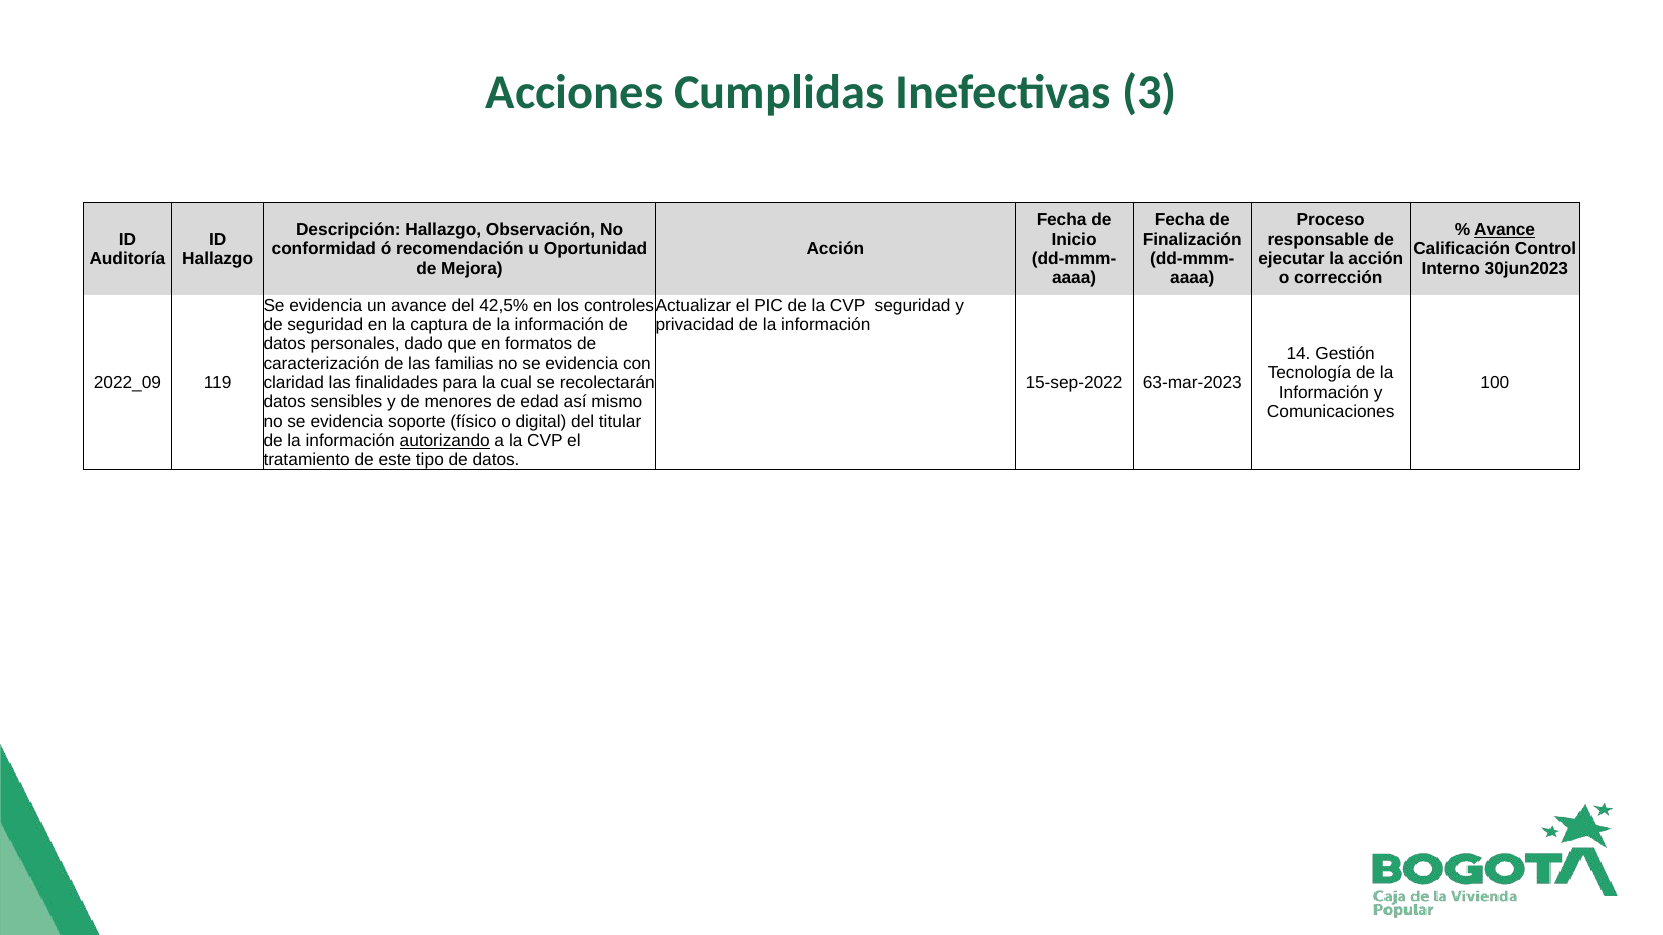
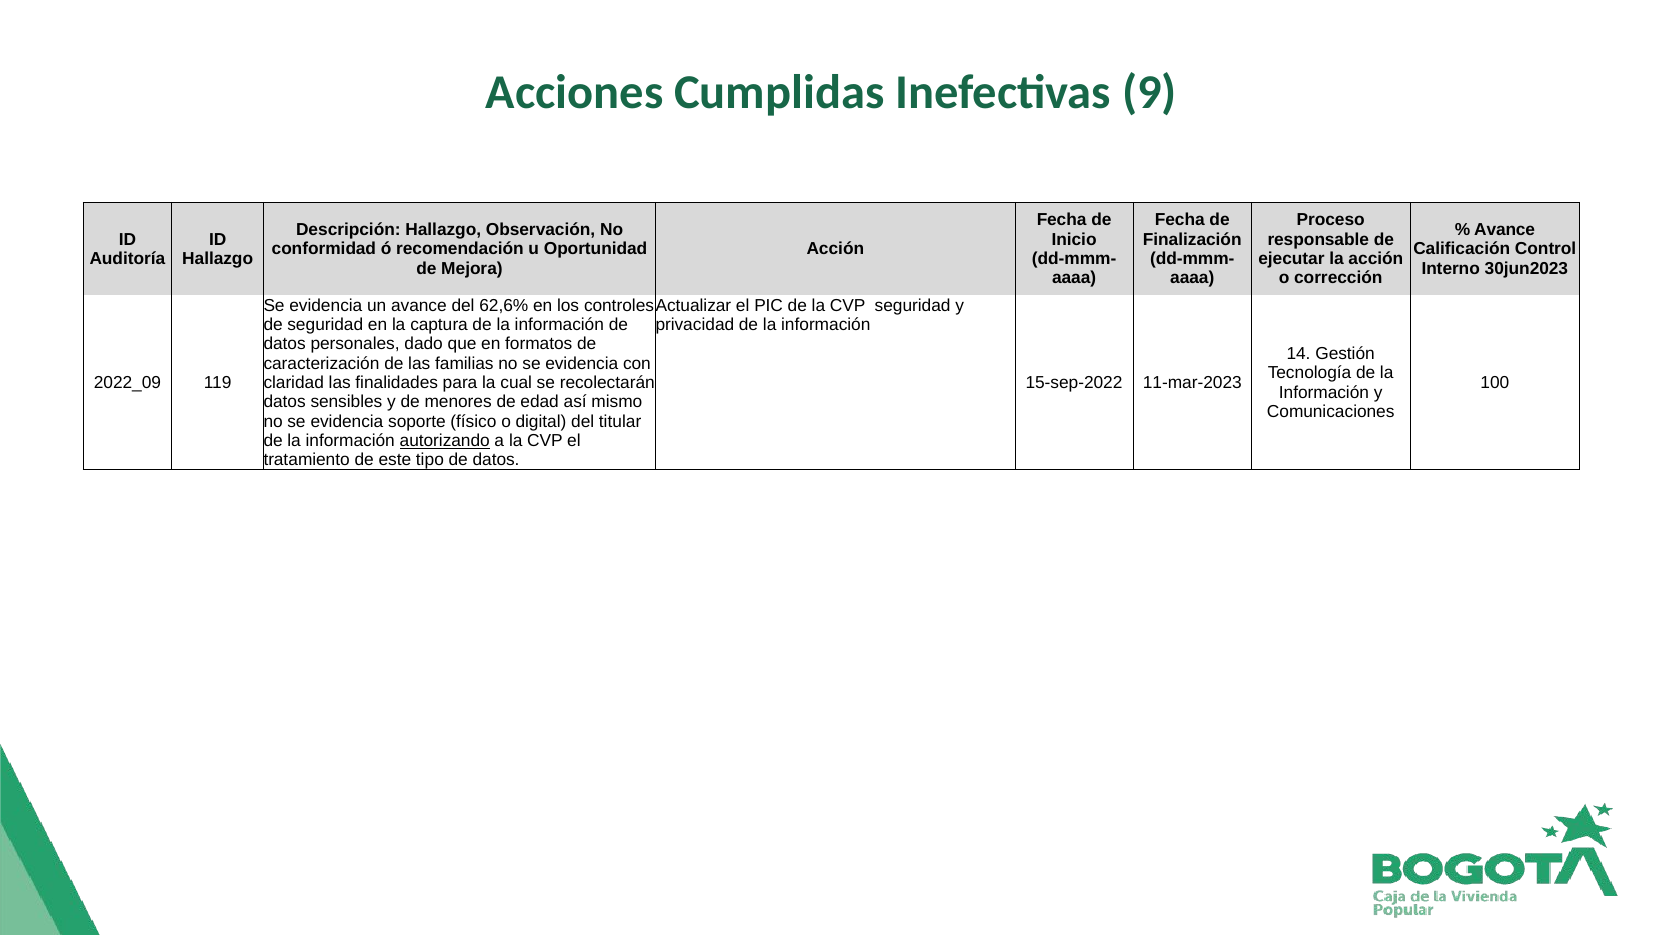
3: 3 -> 9 (1149, 92)
Avance underline: present -> none (1505, 230)
42,5%: 42,5% -> 62,6% (504, 306)
63-mar-2023: 63-mar-2023 -> 11-mar-2023 (1192, 383)
